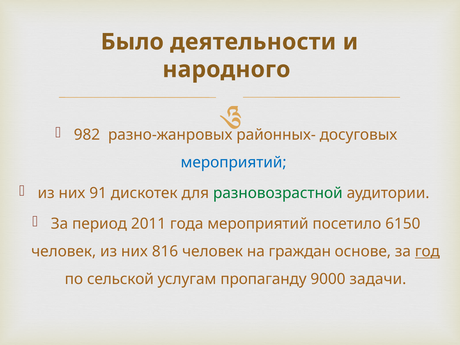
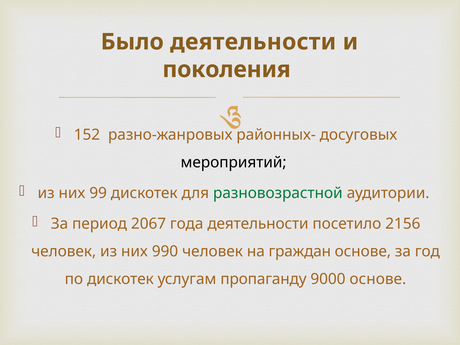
народного: народного -> поколения (227, 70)
982: 982 -> 152 (87, 135)
мероприятий colour: blue -> black (234, 162)
91: 91 -> 99 (98, 193)
2011: 2011 -> 2067 (149, 224)
года мероприятий: мероприятий -> деятельности (258, 224)
6150: 6150 -> 2156 (403, 224)
816: 816 -> 990 (165, 251)
год underline: present -> none (427, 251)
по сельской: сельской -> дискотек (120, 279)
9000 задачи: задачи -> основе (378, 279)
